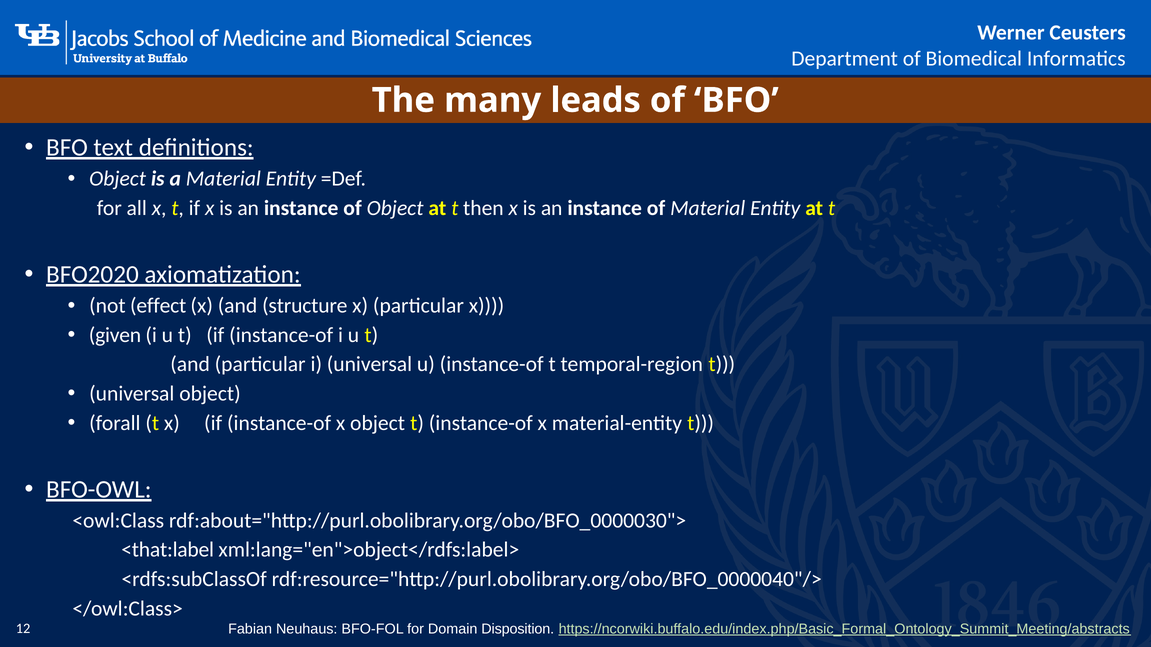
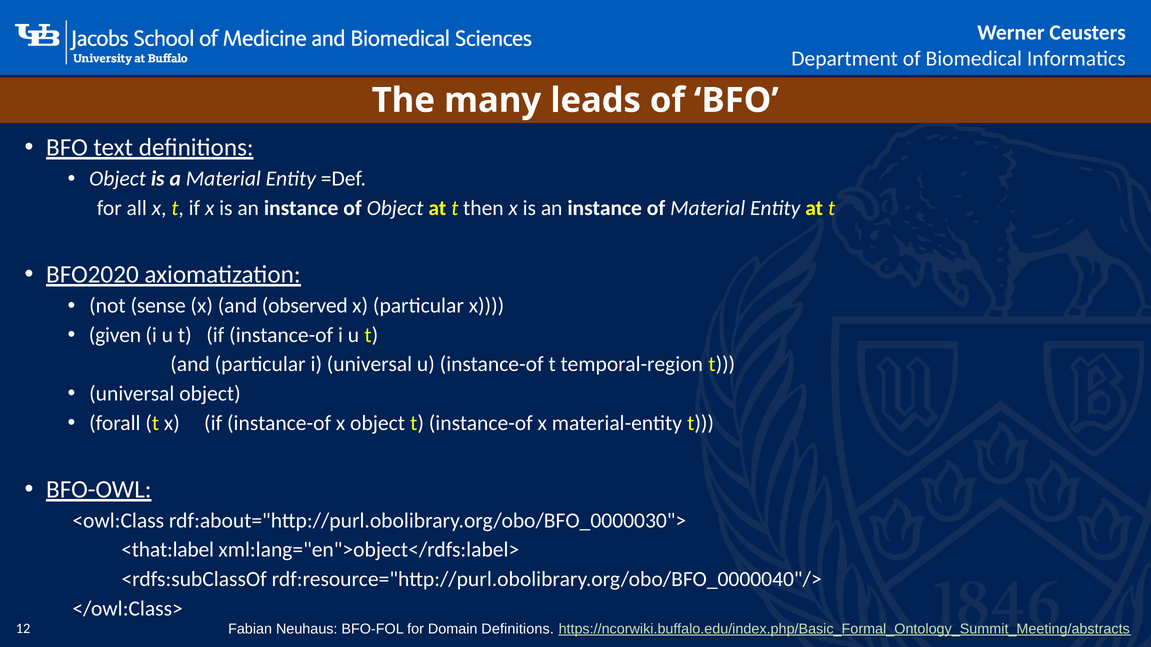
effect: effect -> sense (158, 306)
structure: structure -> observed (305, 306)
Domain Disposition: Disposition -> Definitions (518, 629)
